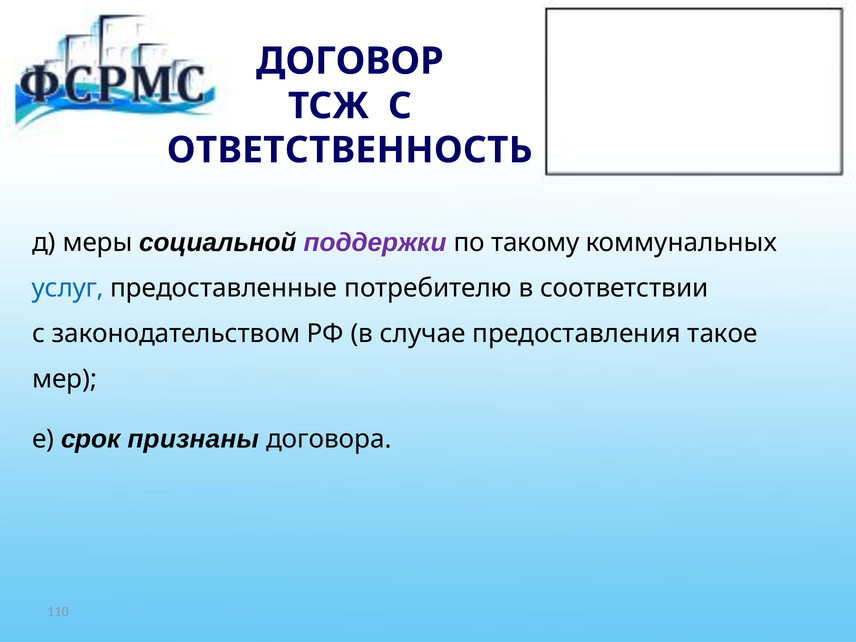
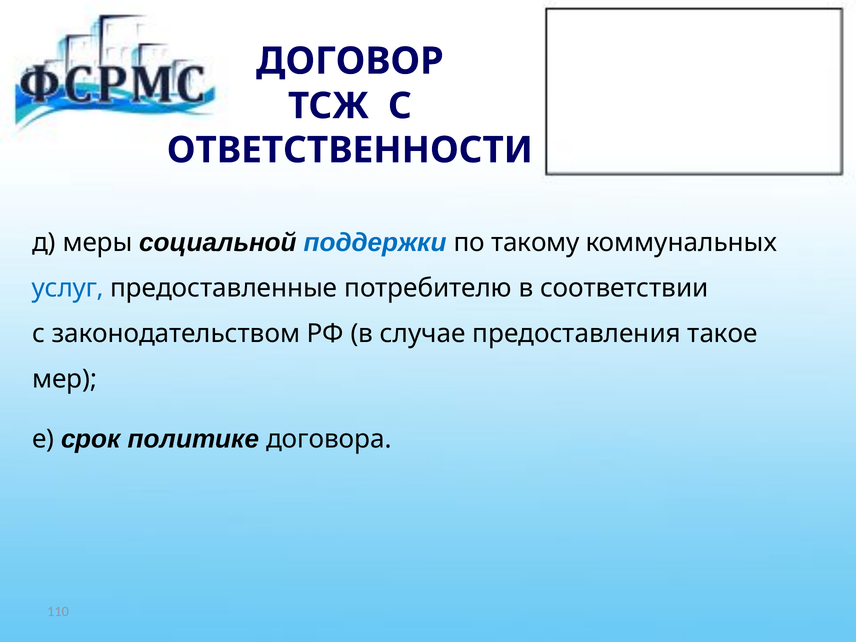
ОТВЕТСТВЕННОСТЬ: ОТВЕТСТВЕННОСТЬ -> ОТВЕТСТВЕННОСТИ (350, 150)
поддержки colour: purple -> blue (375, 242)
признаны: признаны -> политике (193, 439)
